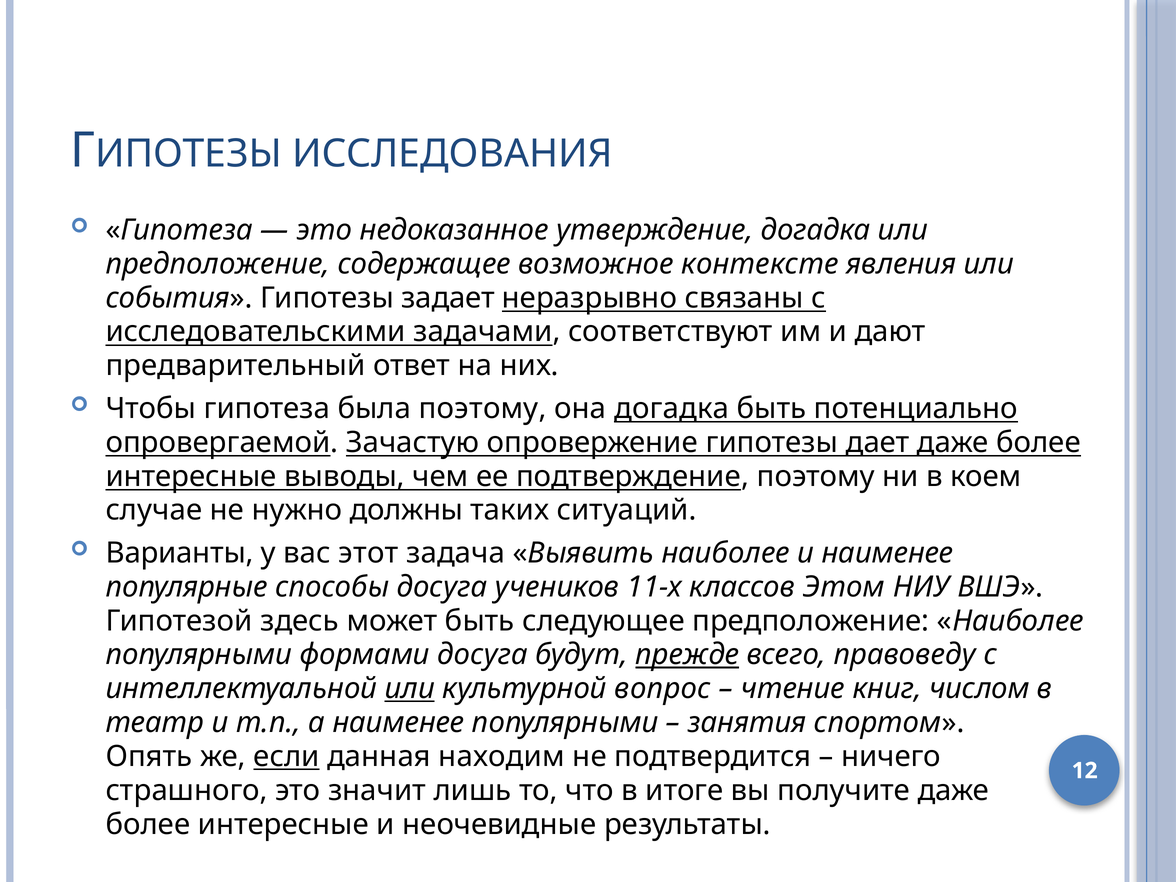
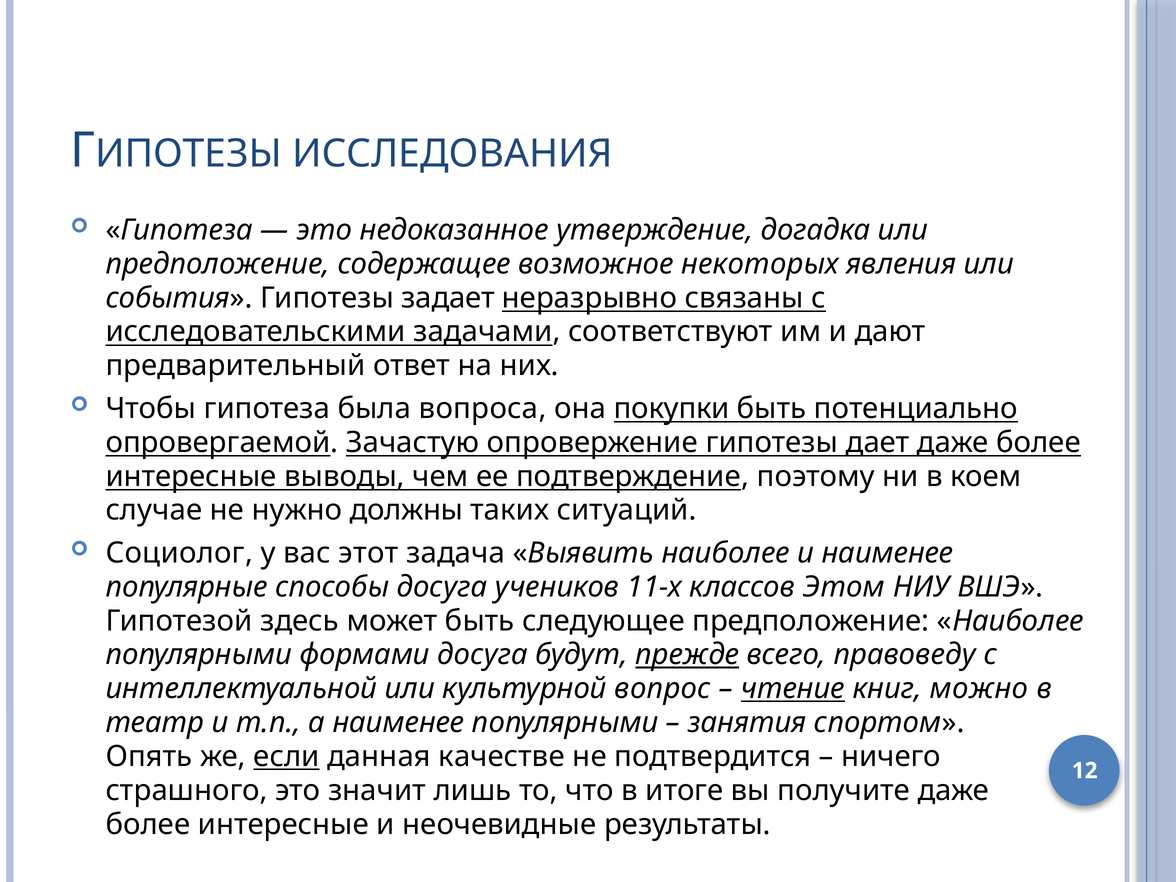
контексте: контексте -> некоторых (760, 264)
была поэтому: поэтому -> вопроса (483, 408)
она догадка: догадка -> покупки (672, 408)
Варианты: Варианты -> Социолог (179, 553)
или underline: present -> none (410, 689)
чтение underline: none -> present (793, 689)
числом: числом -> можно (979, 689)
находим: находим -> качестве (502, 757)
